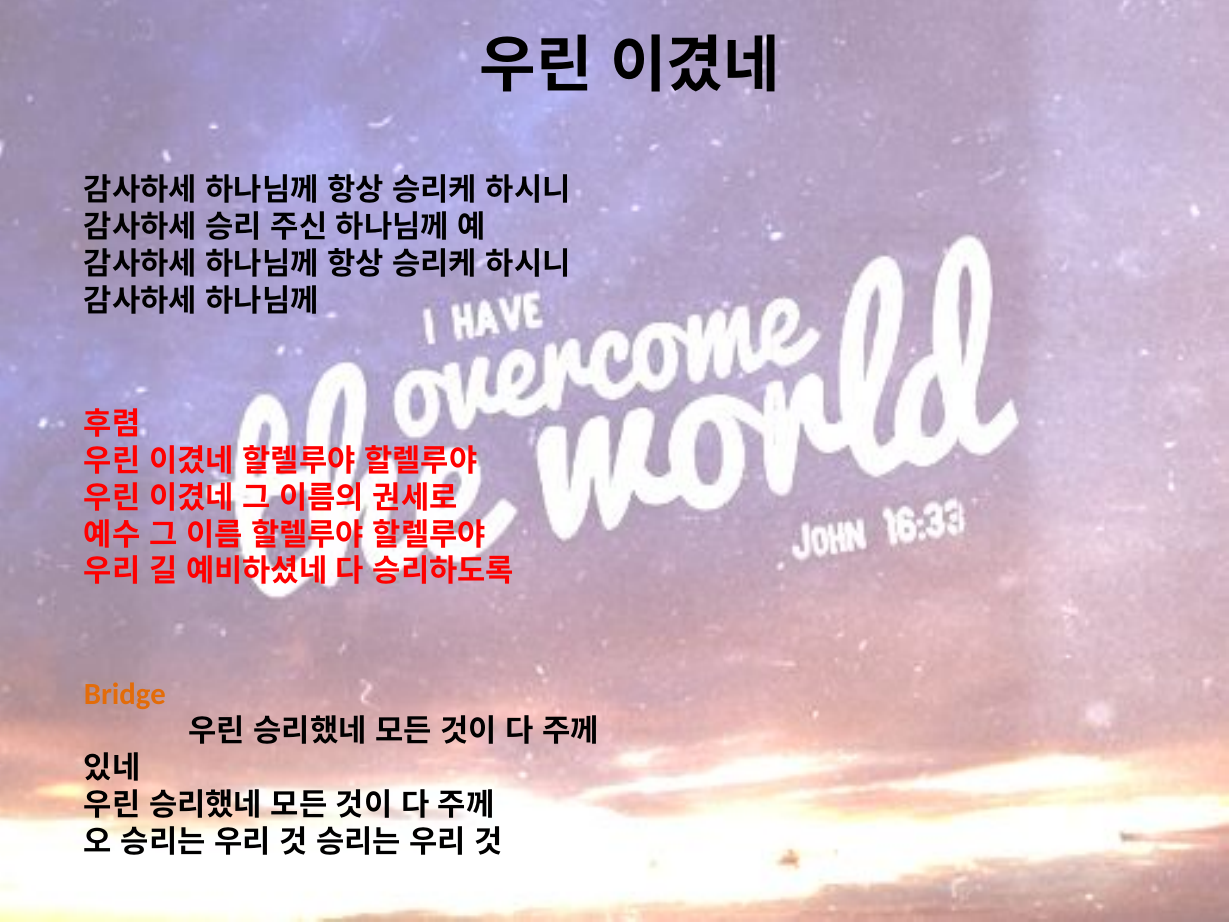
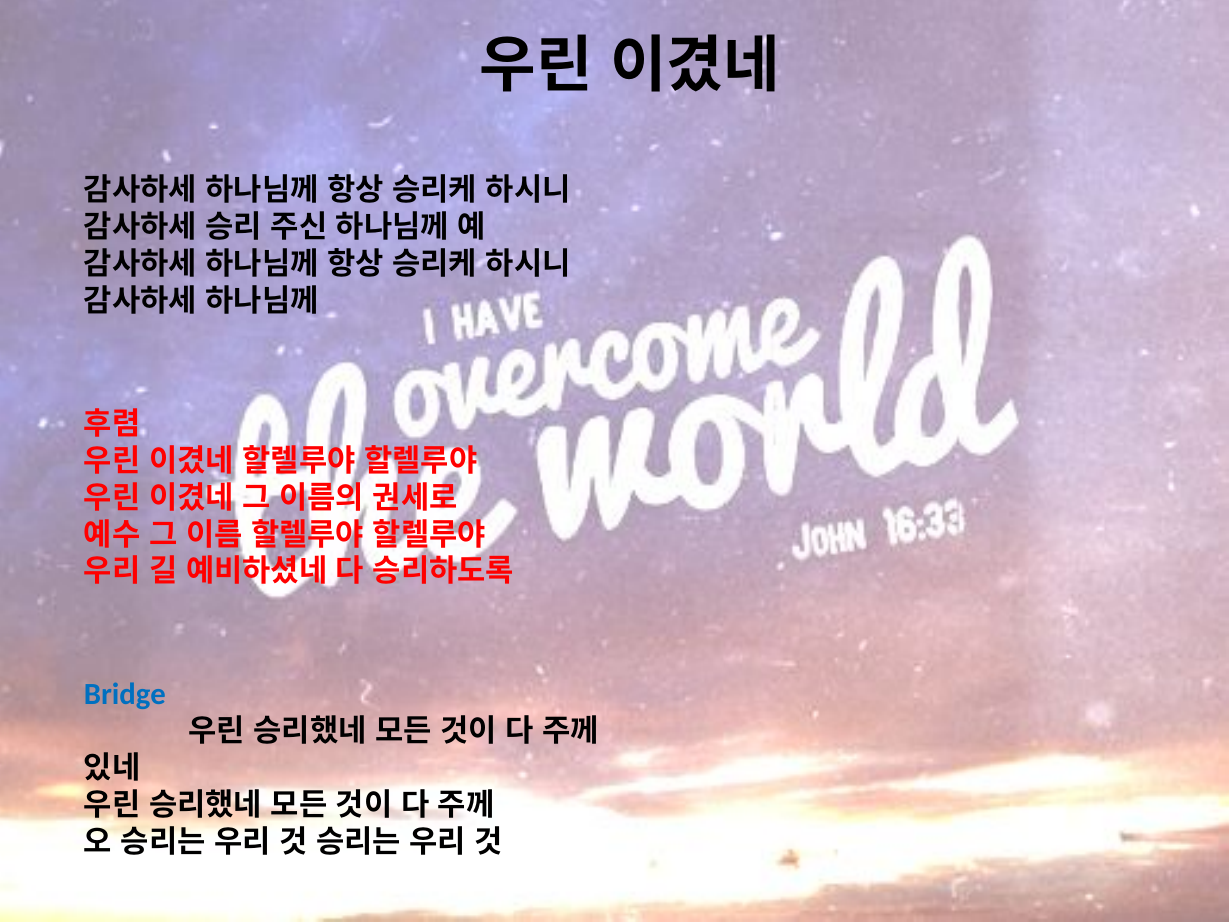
Bridge colour: orange -> blue (125, 695)
